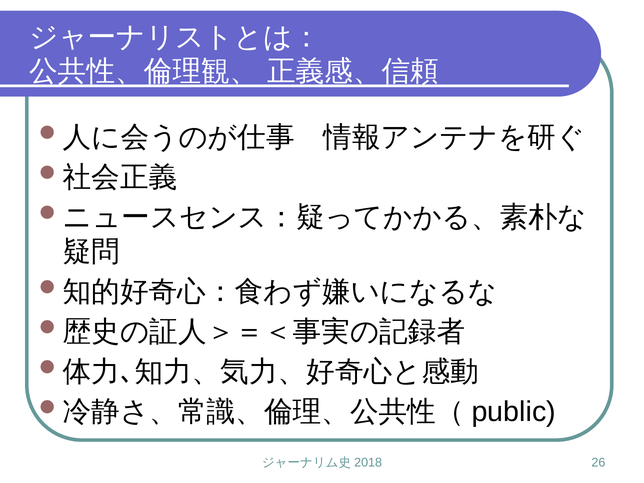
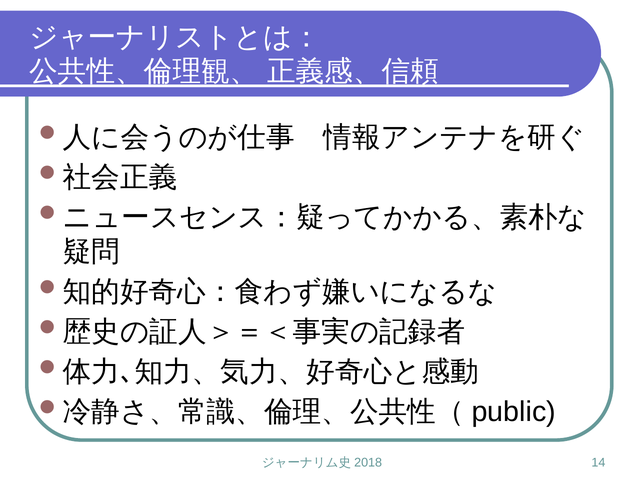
26: 26 -> 14 (598, 462)
